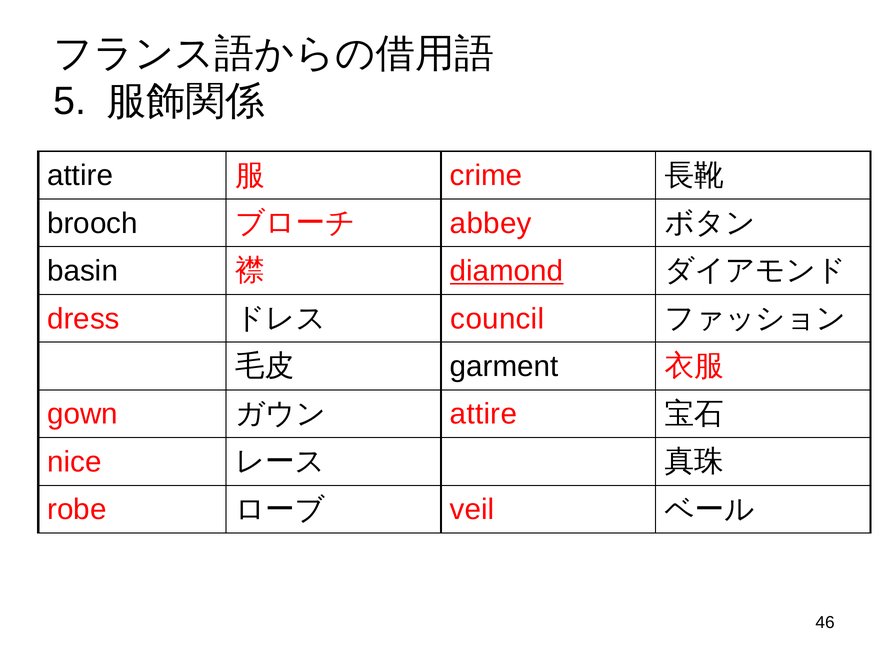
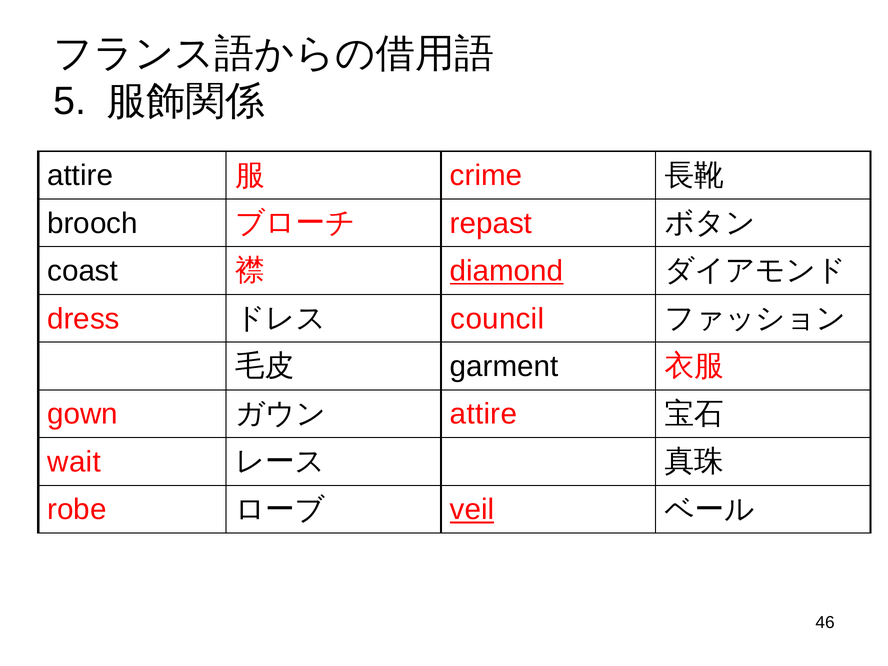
abbey: abbey -> repast (491, 223)
basin: basin -> coast (83, 271)
nice: nice -> wait (74, 462)
veil underline: none -> present (472, 510)
